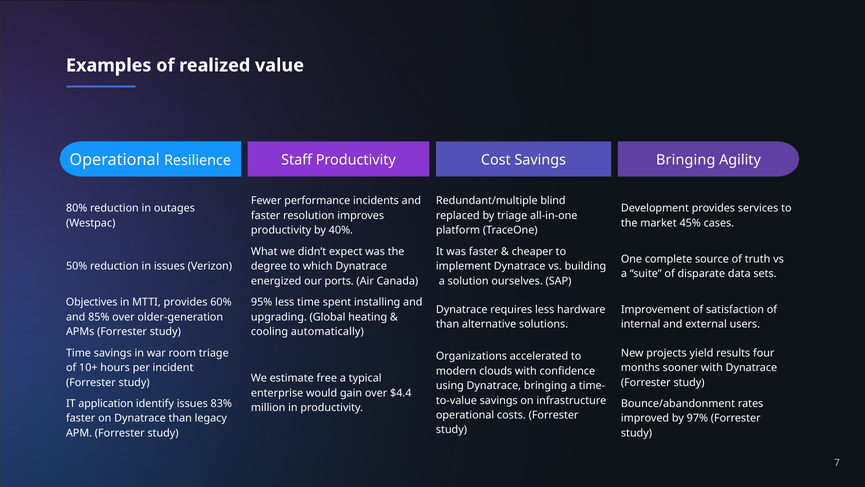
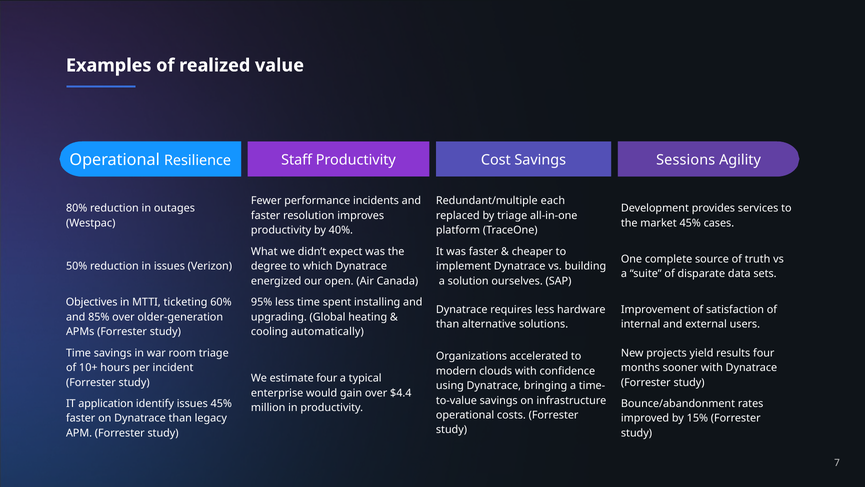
Resilience Bringing: Bringing -> Sessions (686, 160)
blind: blind -> each (553, 201)
ports: ports -> open (339, 281)
MTTI provides: provides -> ticketing (186, 302)
estimate free: free -> four (327, 378)
issues 83%: 83% -> 45% (221, 403)
97%: 97% -> 15% (697, 418)
